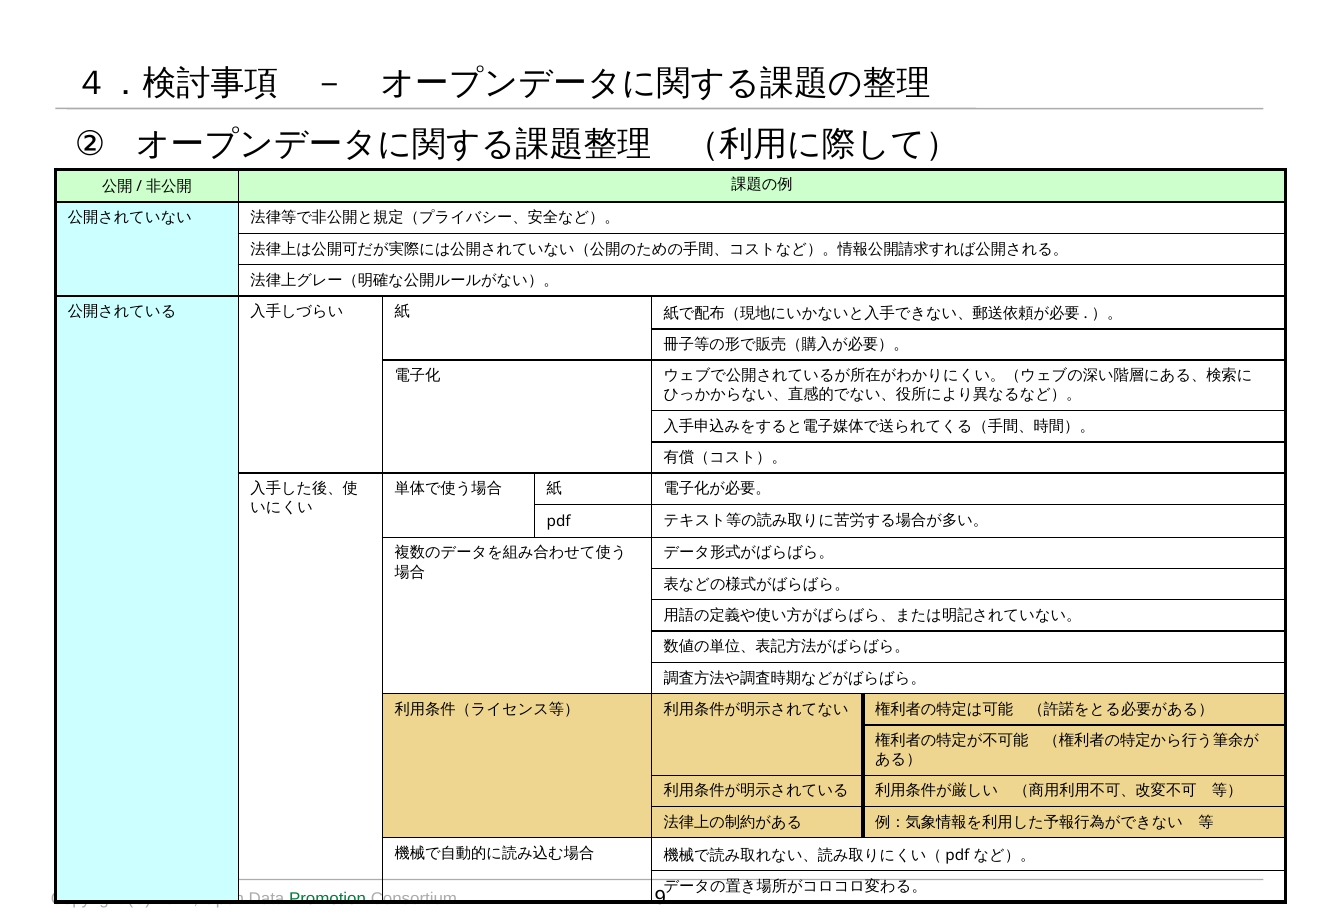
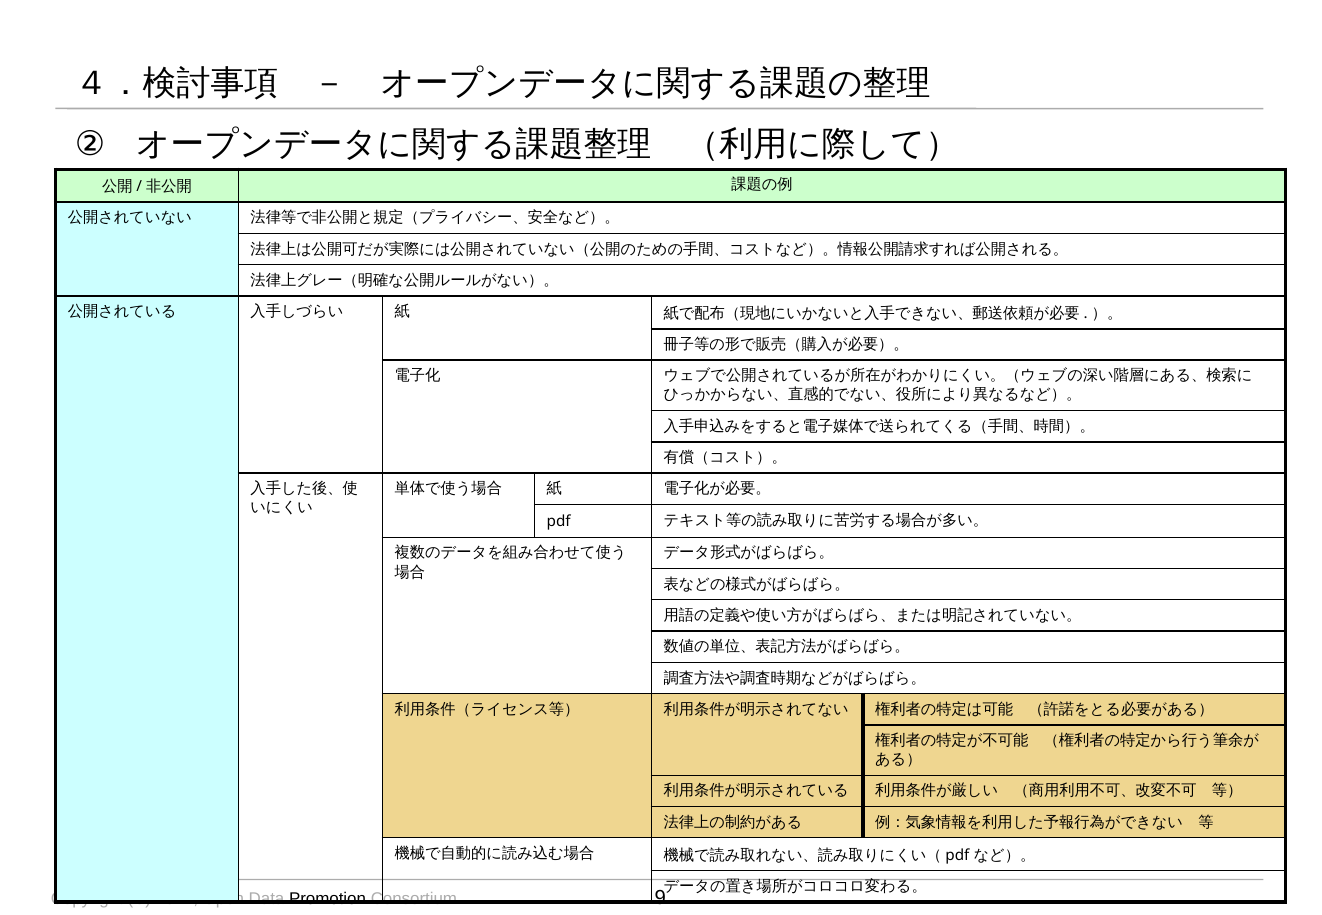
Promotion colour: green -> black (328, 899)
